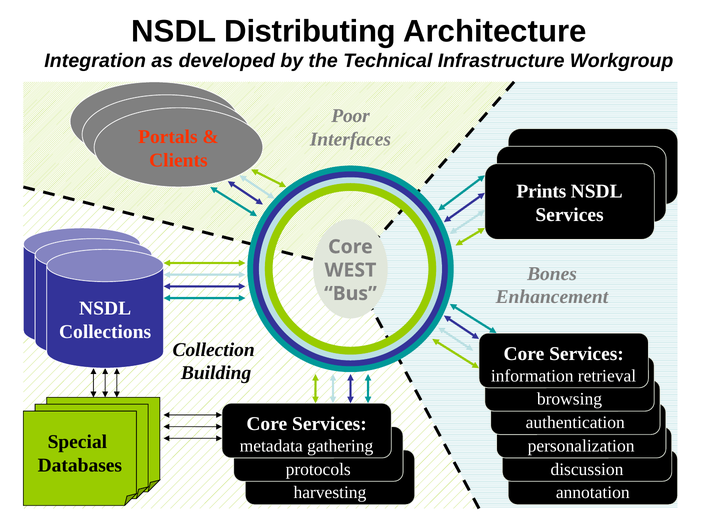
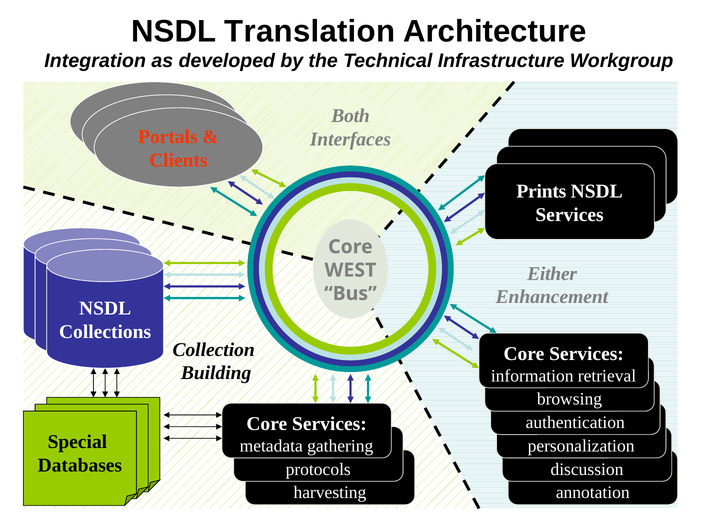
Distributing: Distributing -> Translation (310, 31)
Poor: Poor -> Both (351, 116)
Bones: Bones -> Either (552, 274)
